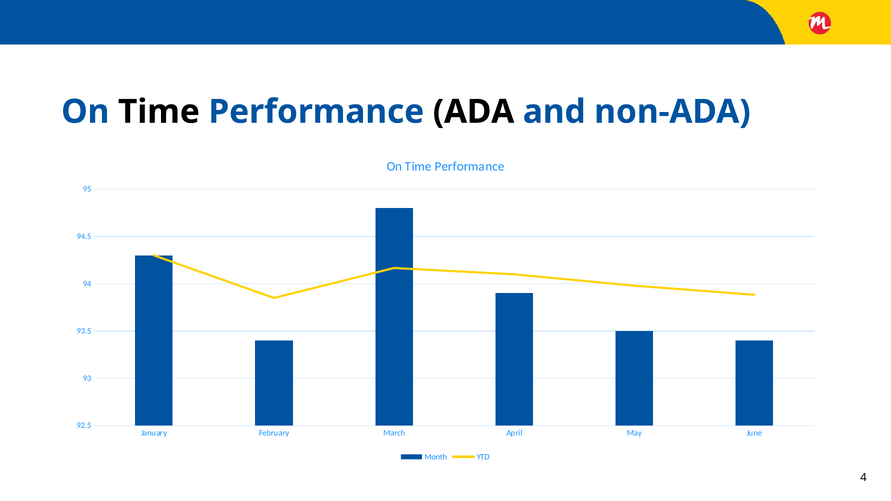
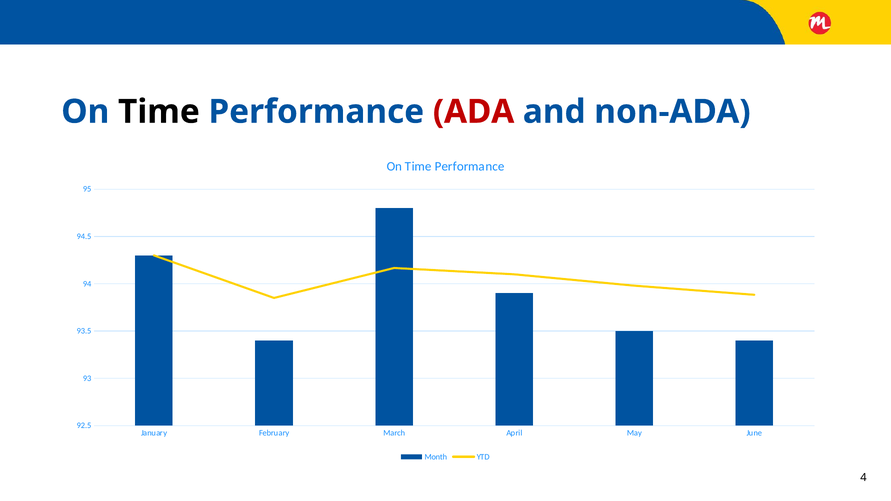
ADA colour: black -> red (474, 112)
